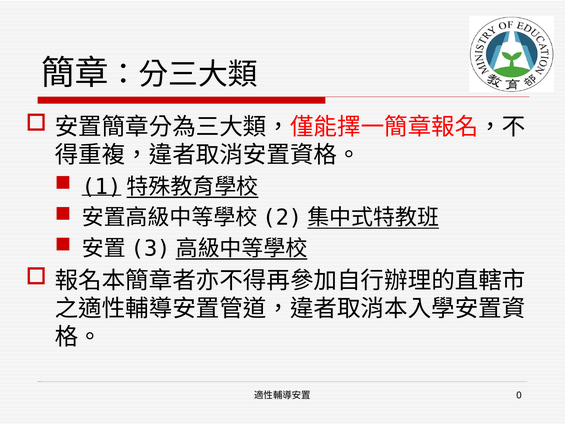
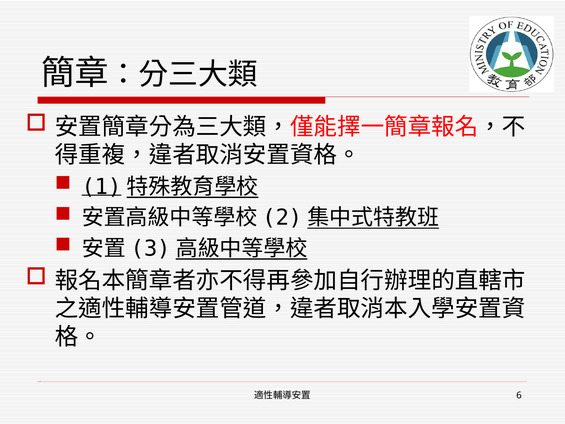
0: 0 -> 6 (519, 395)
